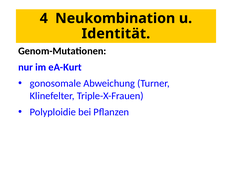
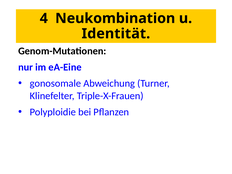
eA-Kurt: eA-Kurt -> eA-Eine (65, 67)
